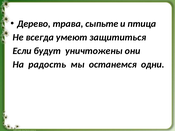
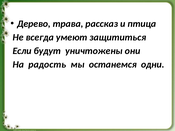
сыпьте: сыпьте -> рассказ (102, 24)
